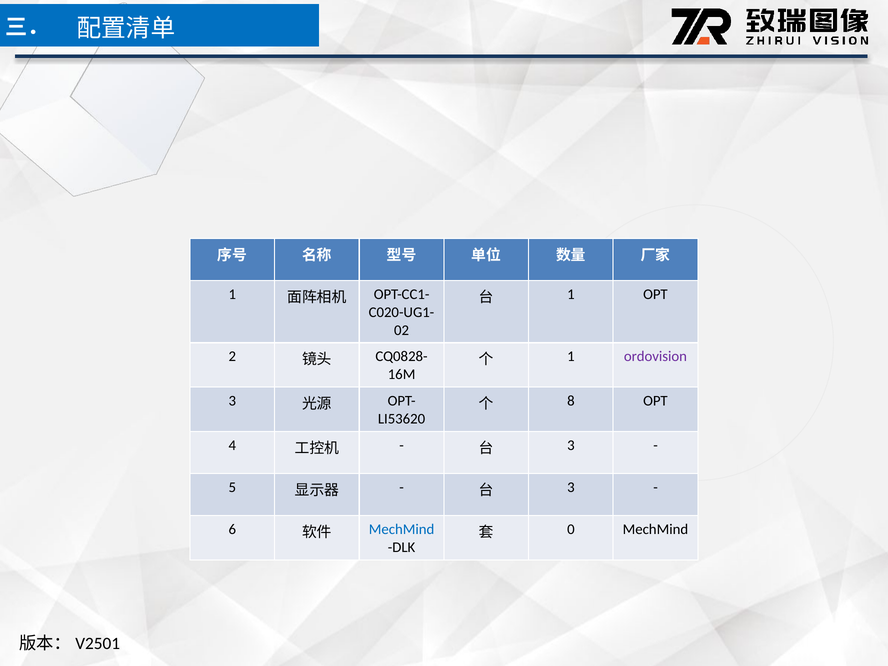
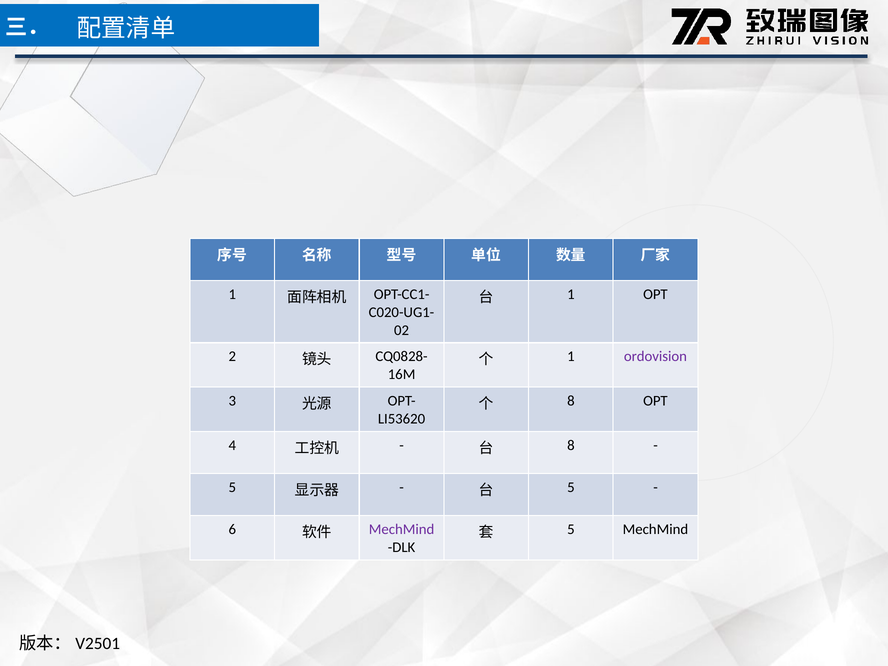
3: 3 -> 8 (571, 445)
3: 3 -> 5 (571, 487)
MechMind colour: blue -> purple (402, 529)
0: 0 -> 5 (571, 529)
